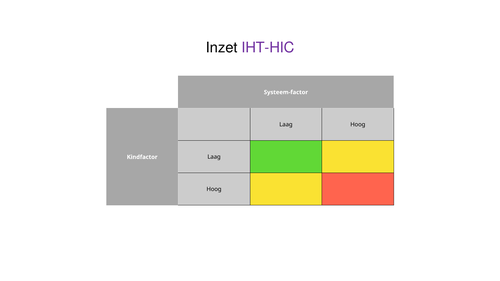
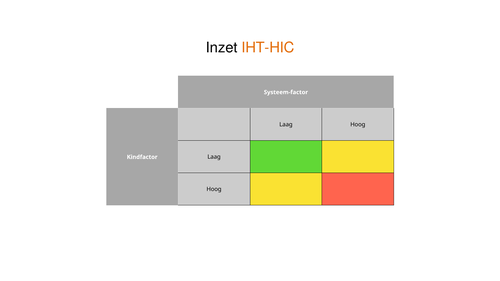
IHT-HIC colour: purple -> orange (268, 48)
